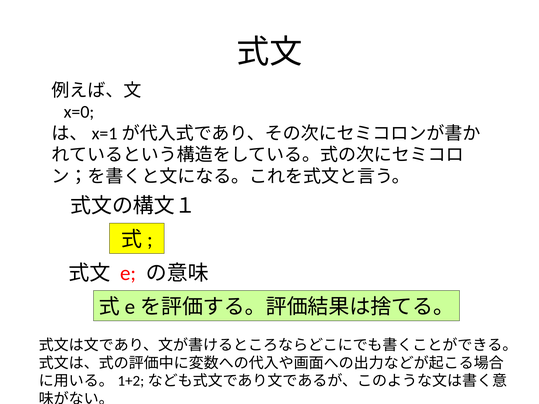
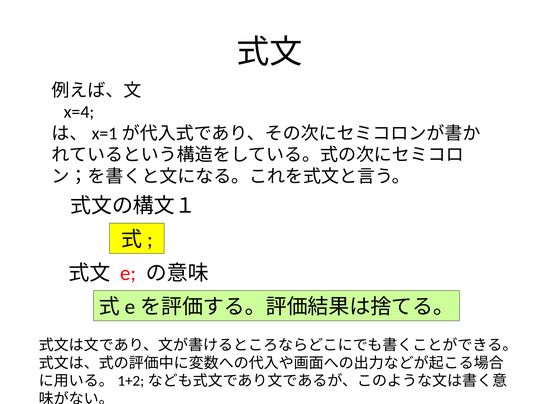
x=0: x=0 -> x=4 (79, 112)
